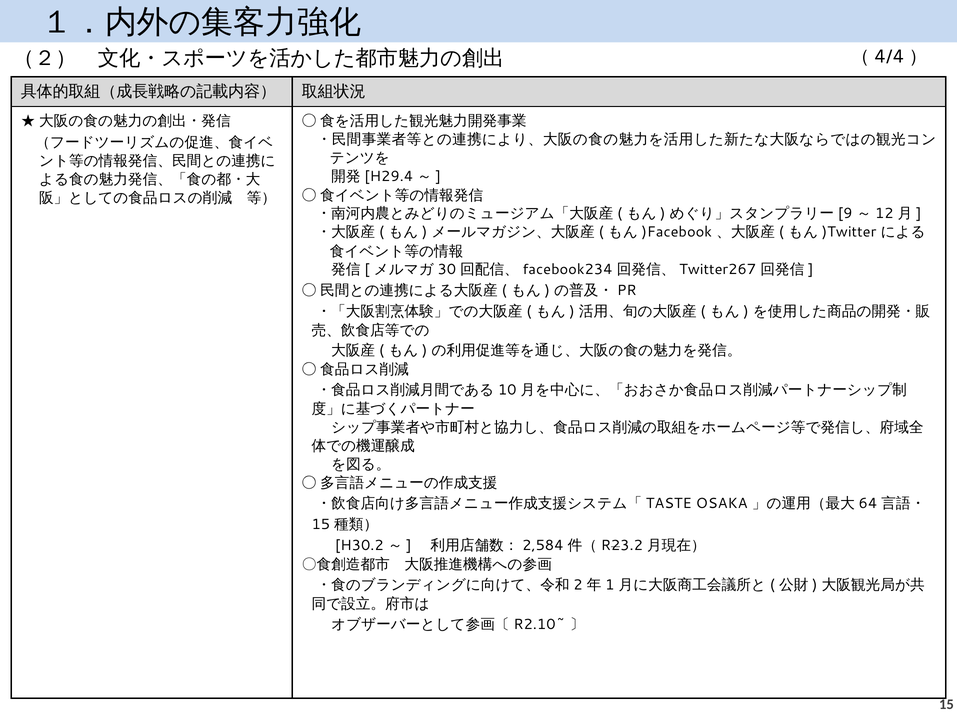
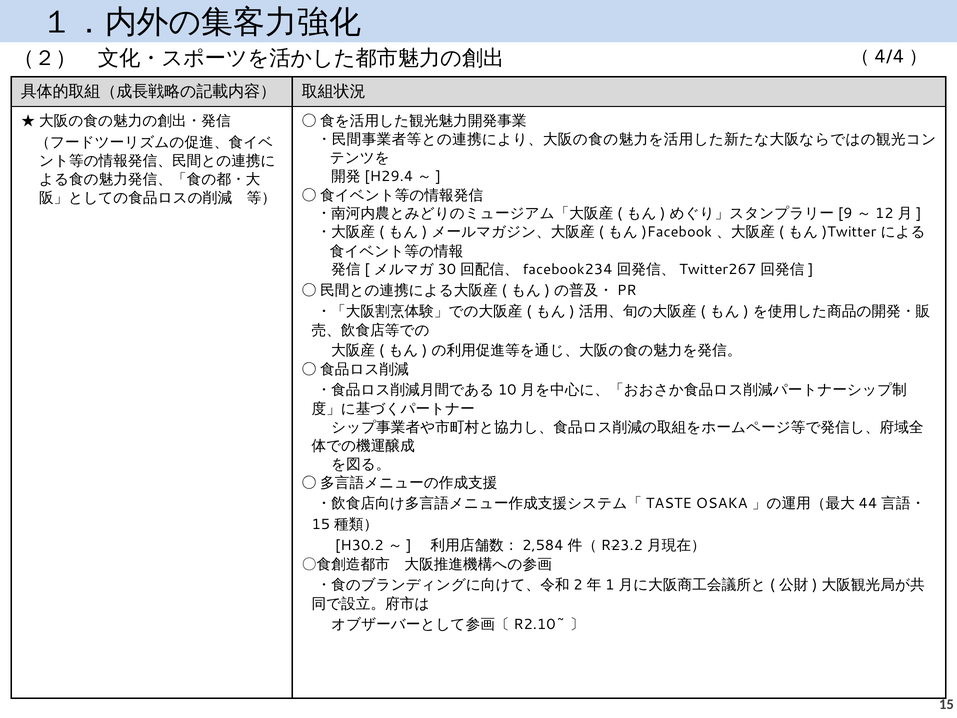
64: 64 -> 44 (868, 503)
